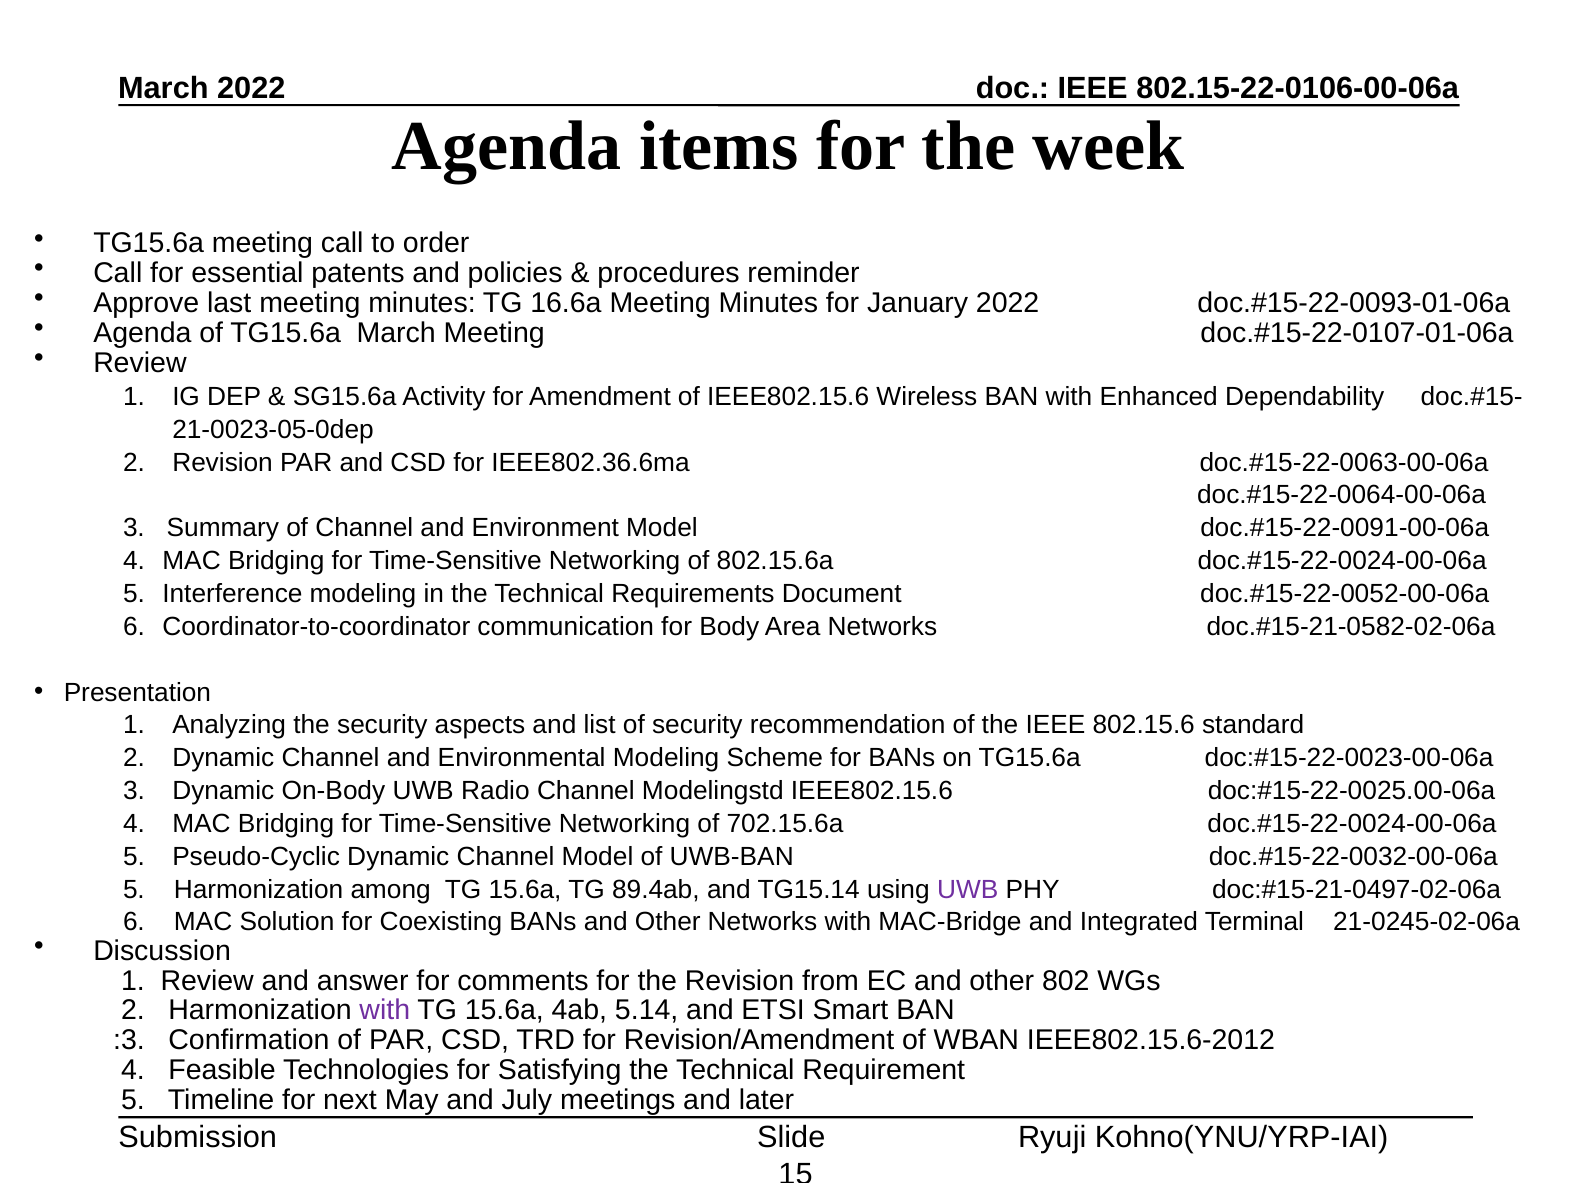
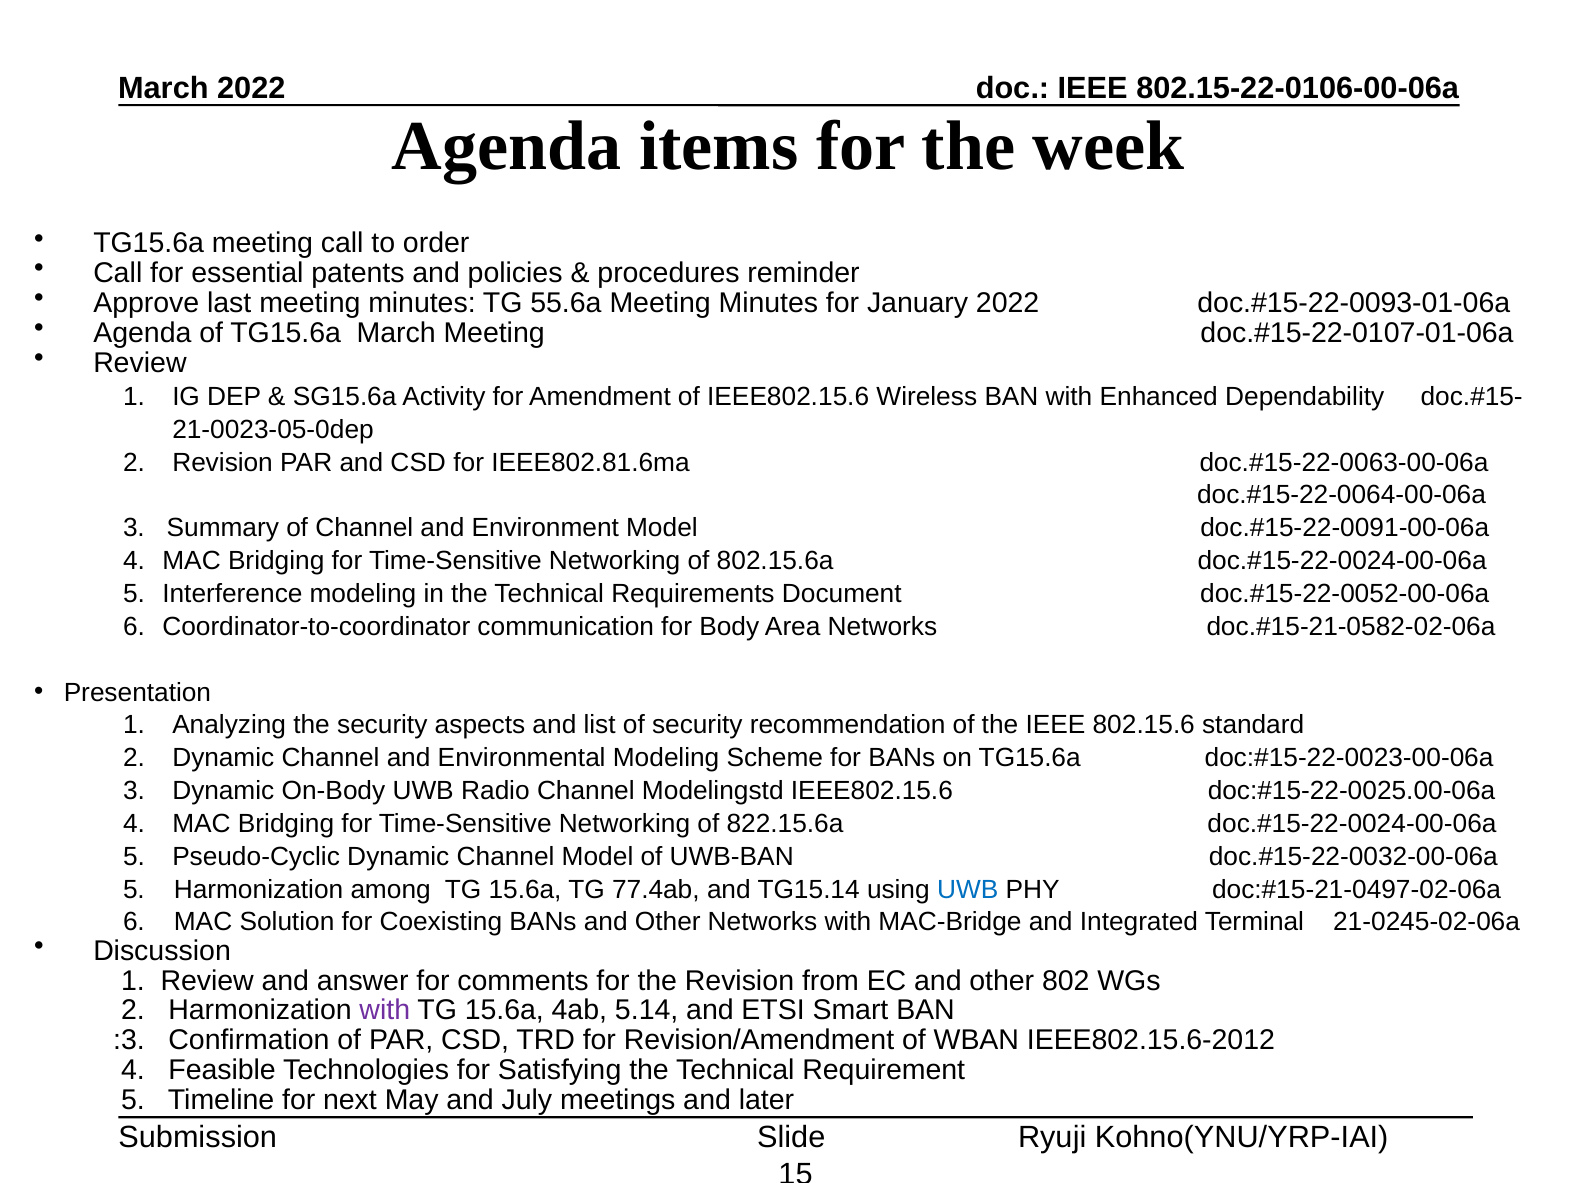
16.6a: 16.6a -> 55.6a (566, 303)
IEEE802.36.6ma: IEEE802.36.6ma -> IEEE802.81.6ma (591, 463)
702.15.6a: 702.15.6a -> 822.15.6a (785, 824)
89.4ab: 89.4ab -> 77.4ab (656, 890)
UWB colour: purple -> blue (968, 890)
